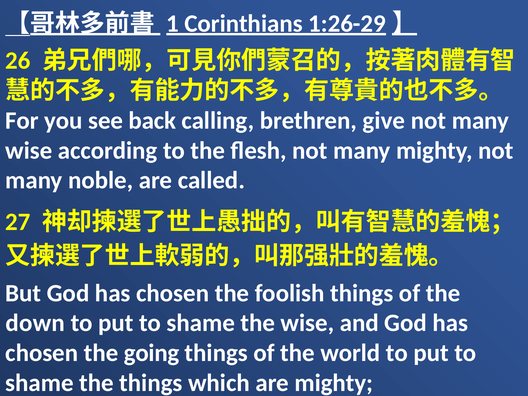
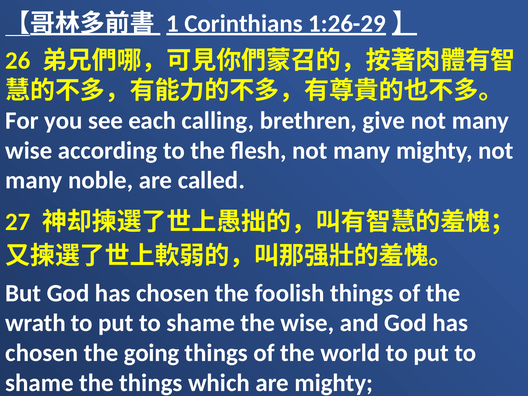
back: back -> each (152, 121)
down: down -> wrath (35, 323)
